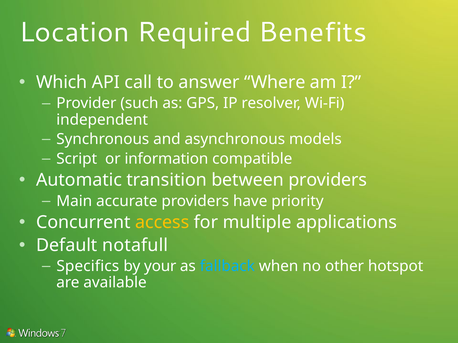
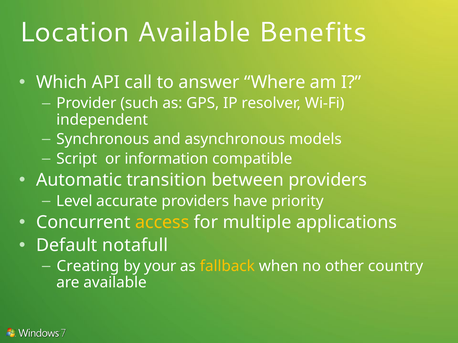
Location Required: Required -> Available (194, 32)
Main: Main -> Level (74, 201)
Specifics: Specifics -> Creating (88, 266)
fallback colour: light blue -> yellow (227, 266)
hotspot: hotspot -> country (396, 266)
